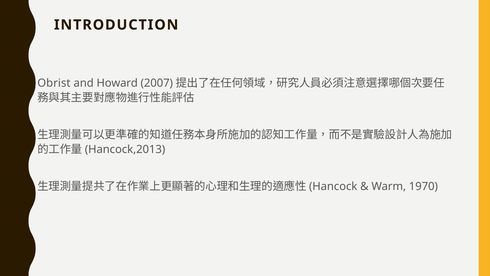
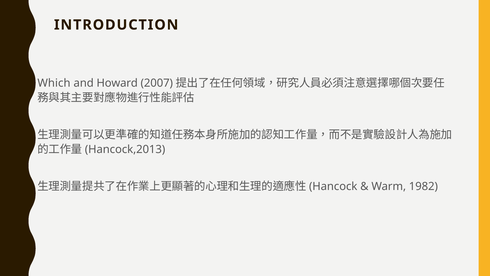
Obrist: Obrist -> Which (54, 83)
1970: 1970 -> 1982 (423, 186)
